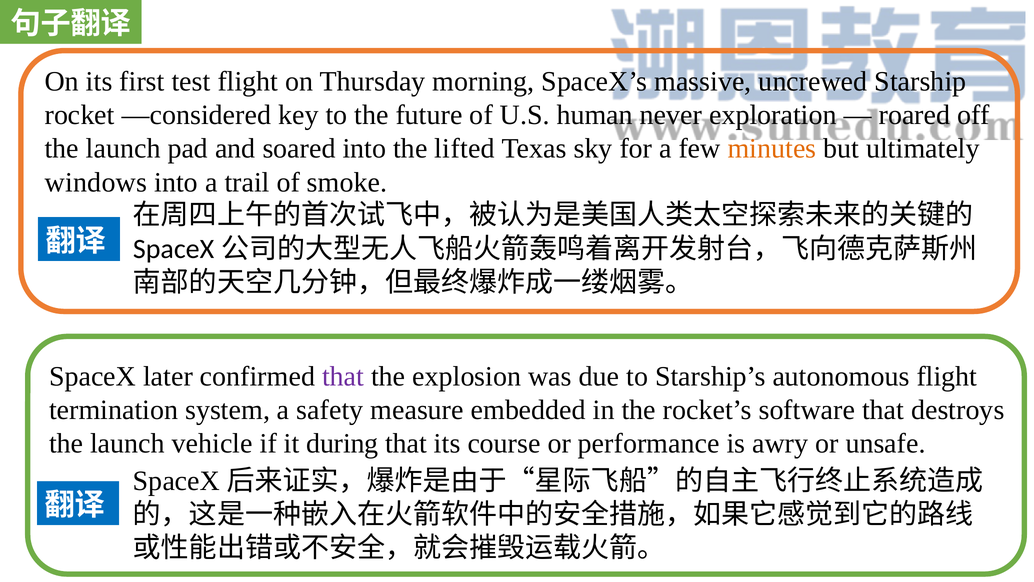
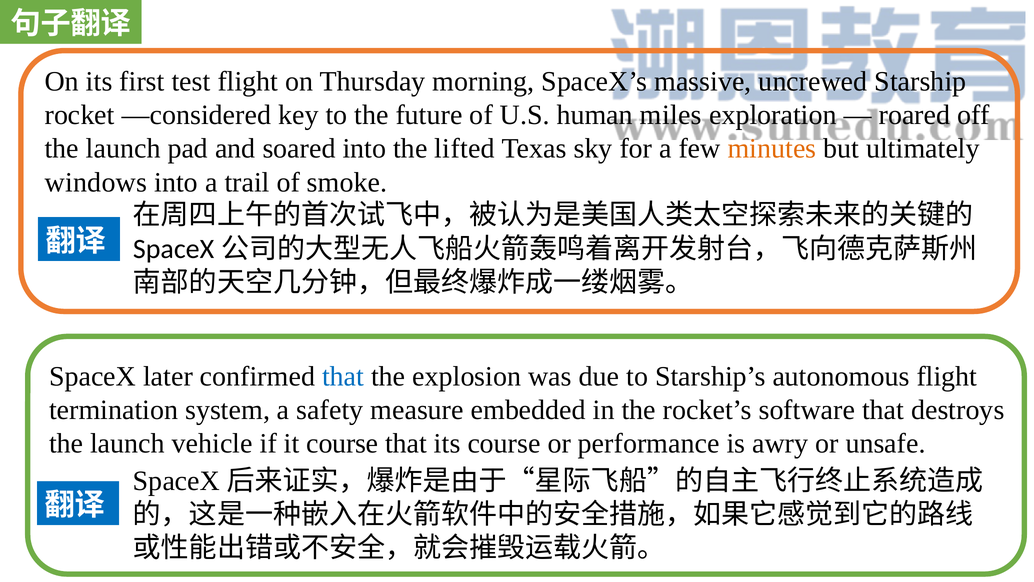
never: never -> miles (671, 115)
that colour: purple -> blue (343, 376)
it during: during -> course (342, 443)
